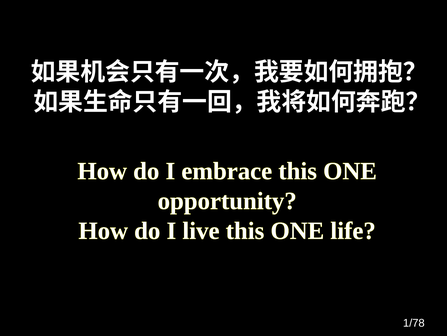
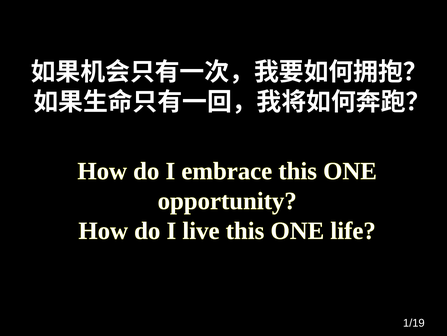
1/78: 1/78 -> 1/19 (414, 323)
